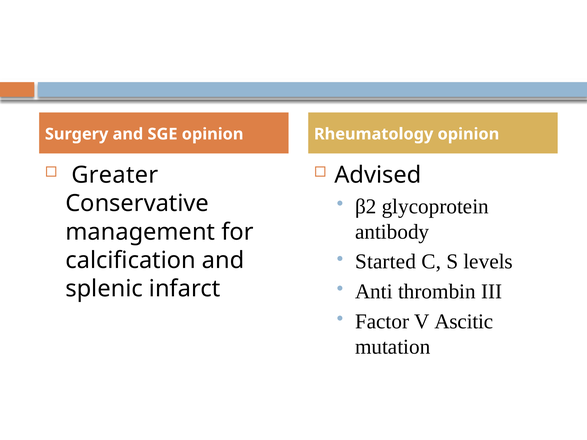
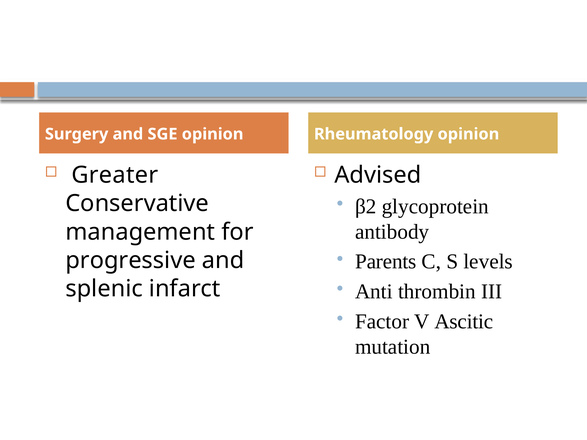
Started: Started -> Parents (386, 262)
calcification: calcification -> progressive (131, 260)
